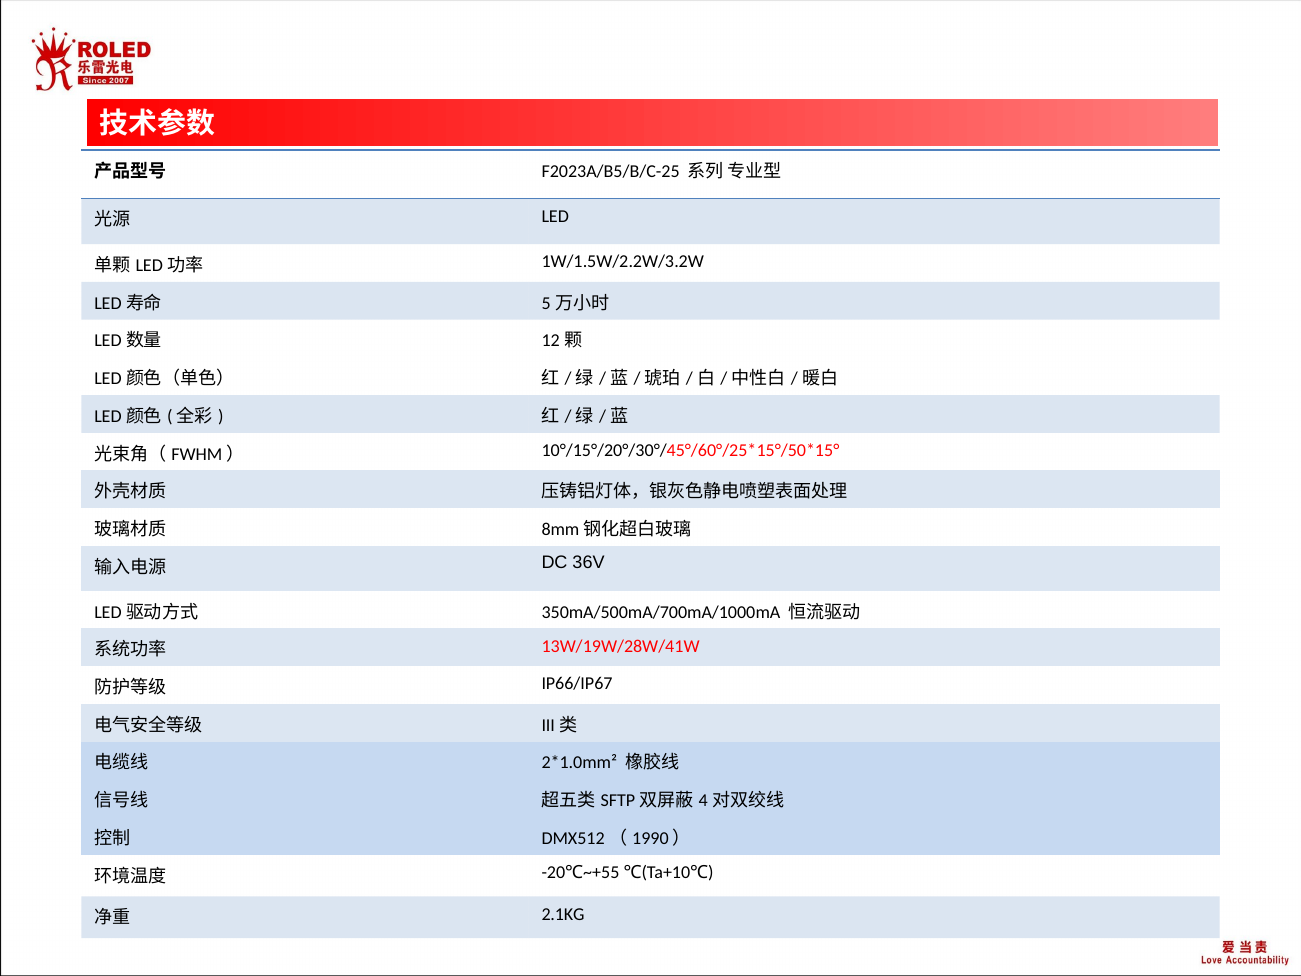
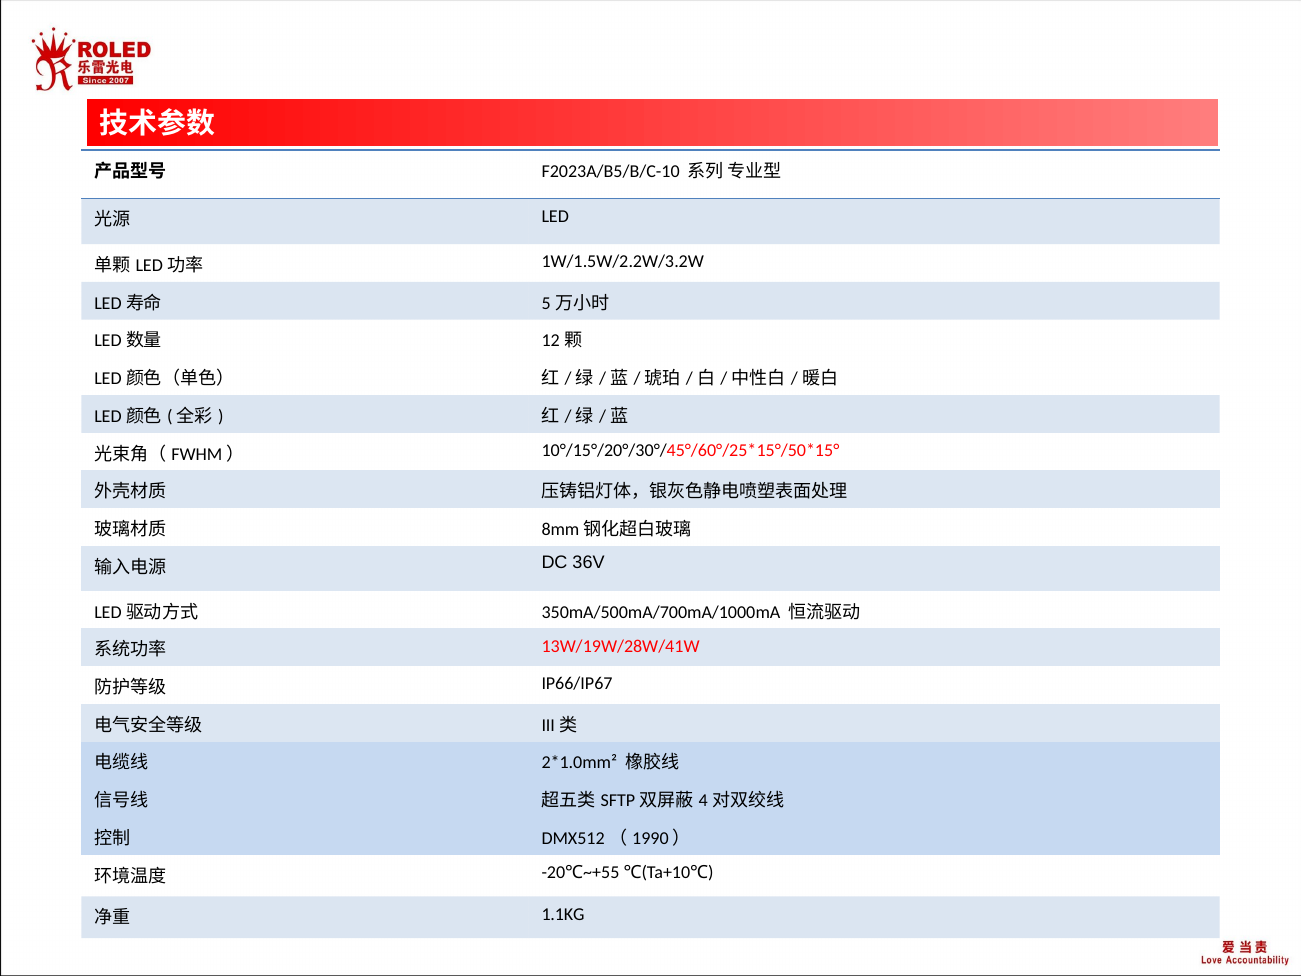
F2023A/B5/B/C-25: F2023A/B5/B/C-25 -> F2023A/B5/B/C-10 (611, 171)
2.1KG: 2.1KG -> 1.1KG (563, 914)
